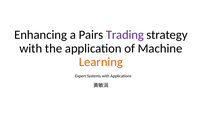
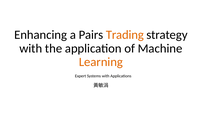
Trading colour: purple -> orange (125, 35)
